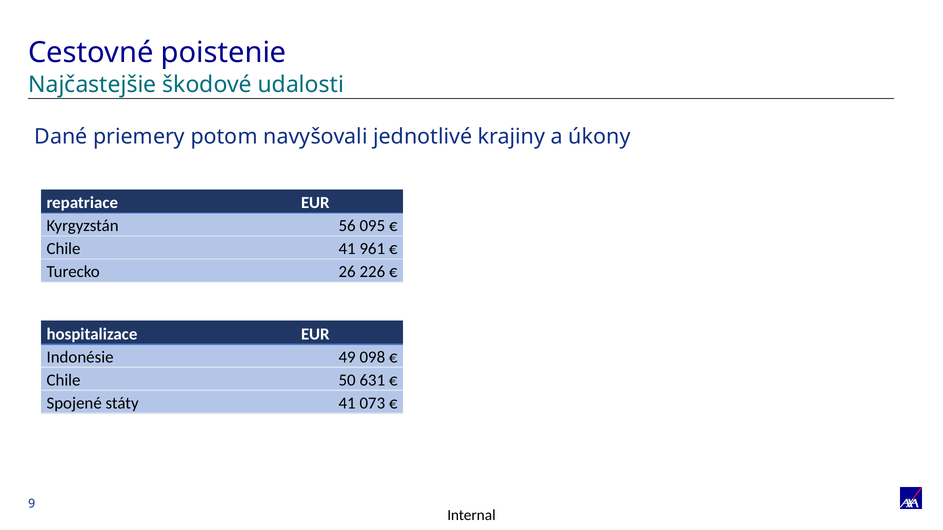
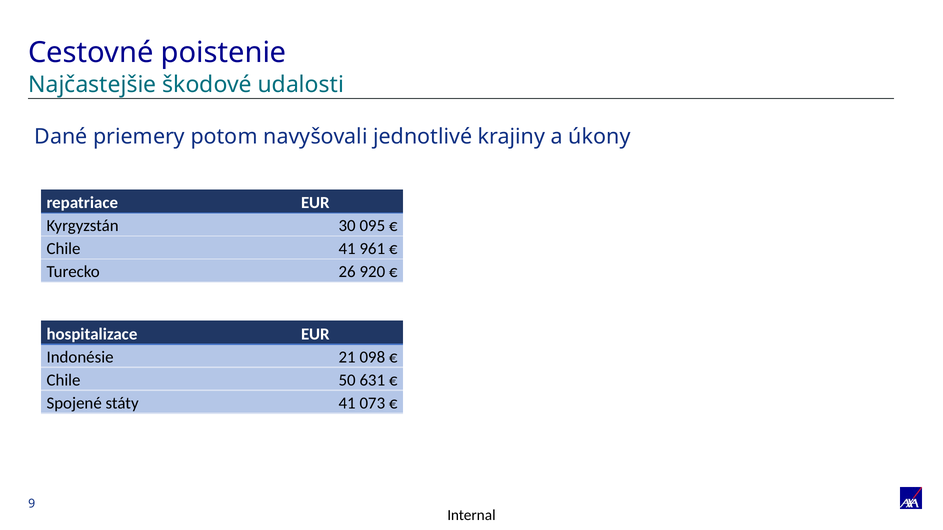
56: 56 -> 30 (347, 226)
226: 226 -> 920 (372, 272)
49: 49 -> 21 (347, 357)
